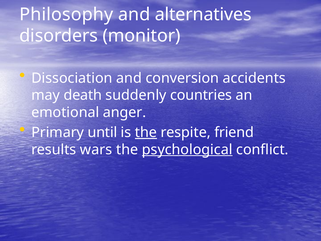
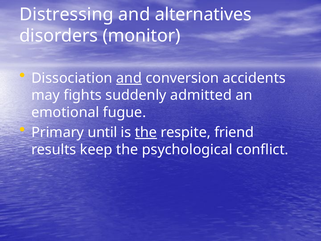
Philosophy: Philosophy -> Distressing (66, 14)
and underline: none -> present (129, 78)
death: death -> fights (83, 95)
countries: countries -> admitted (201, 95)
anger: anger -> fugue (125, 112)
wars: wars -> keep (96, 149)
psychological underline: present -> none (187, 149)
